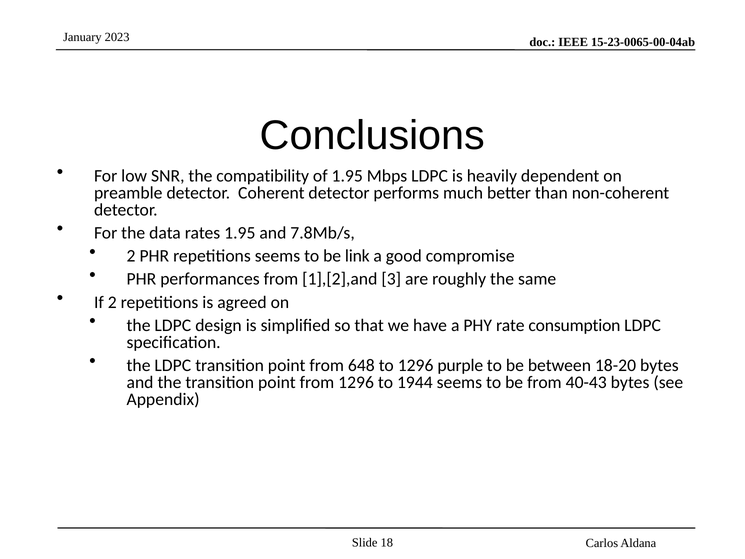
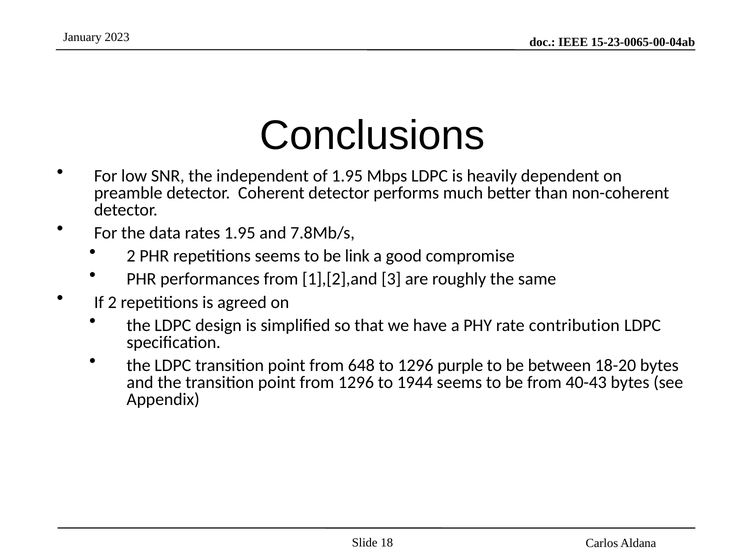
compatibility: compatibility -> independent (263, 176)
consumption: consumption -> contribution (574, 325)
